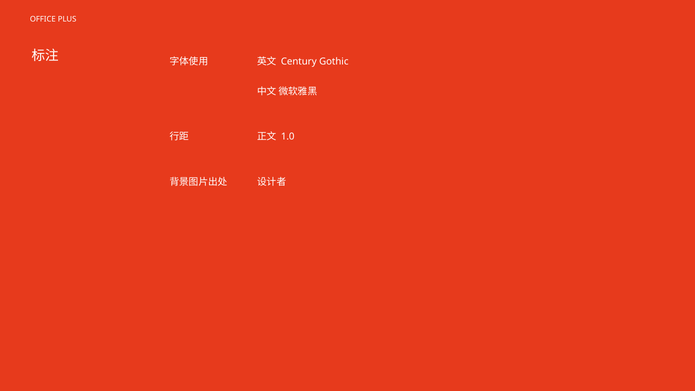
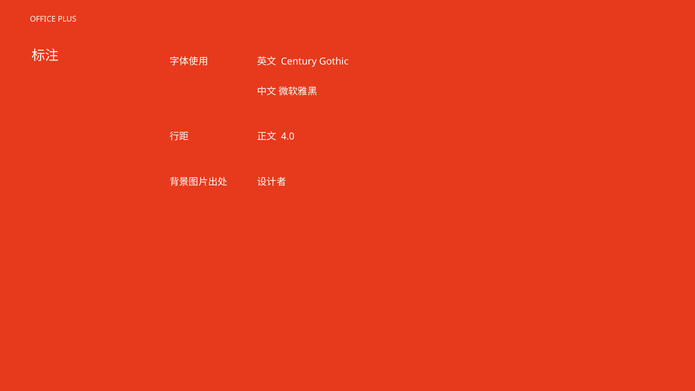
1.0: 1.0 -> 4.0 (288, 137)
